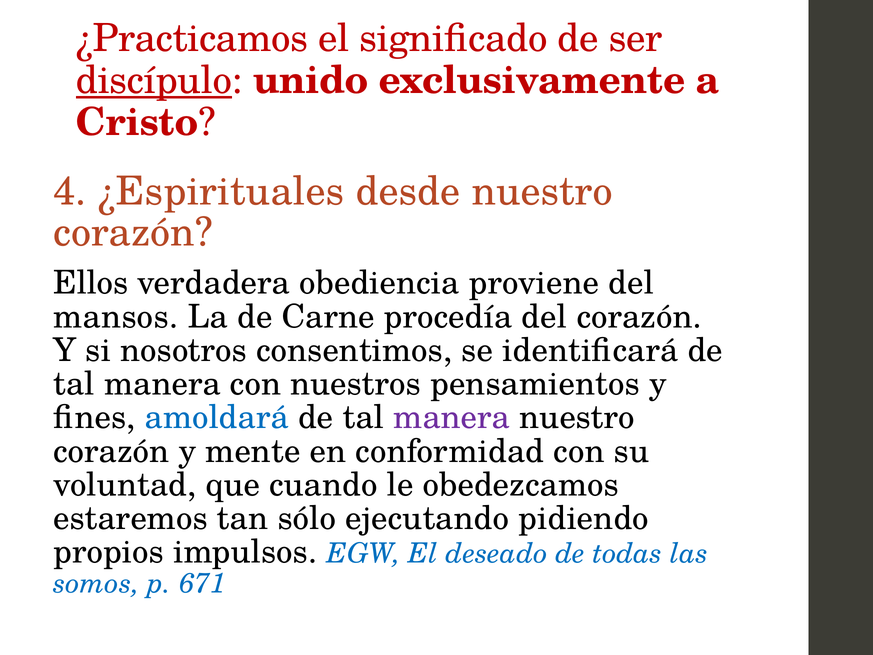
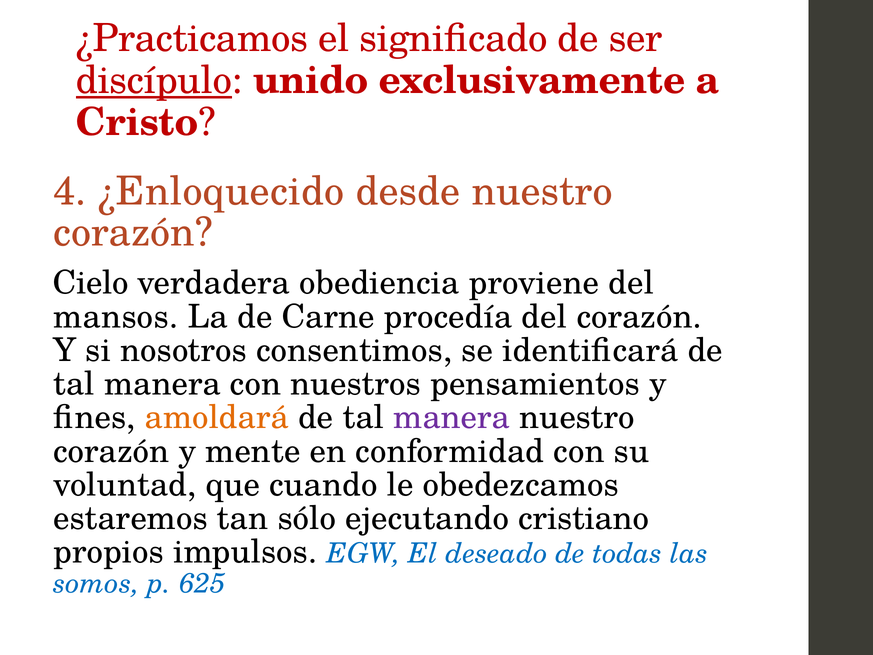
¿Espirituales: ¿Espirituales -> ¿Enloquecido (221, 192)
Ellos: Ellos -> Cielo (91, 283)
amoldará colour: blue -> orange (217, 418)
pidiendo: pidiendo -> cristiano (584, 518)
671: 671 -> 625 (203, 583)
